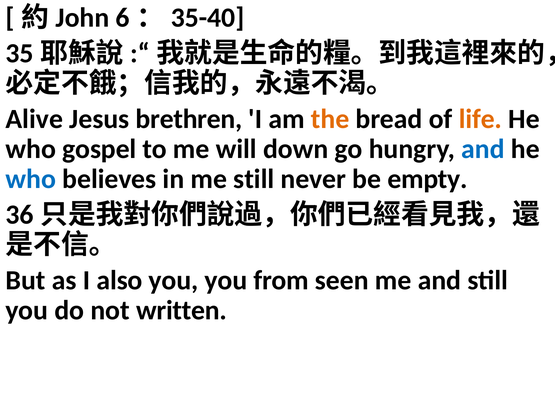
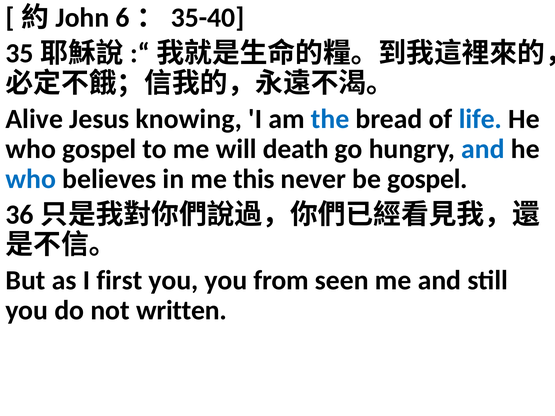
brethren: brethren -> knowing (189, 119)
the colour: orange -> blue (330, 119)
life colour: orange -> blue (480, 119)
down: down -> death (296, 149)
me still: still -> this (254, 179)
be empty: empty -> gospel (427, 179)
also: also -> first (119, 281)
